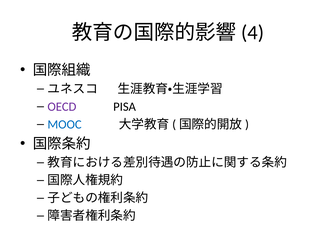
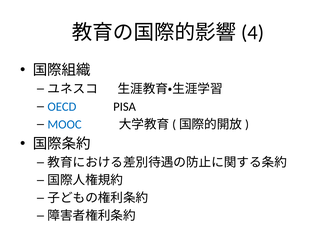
OECD colour: purple -> blue (62, 107)
